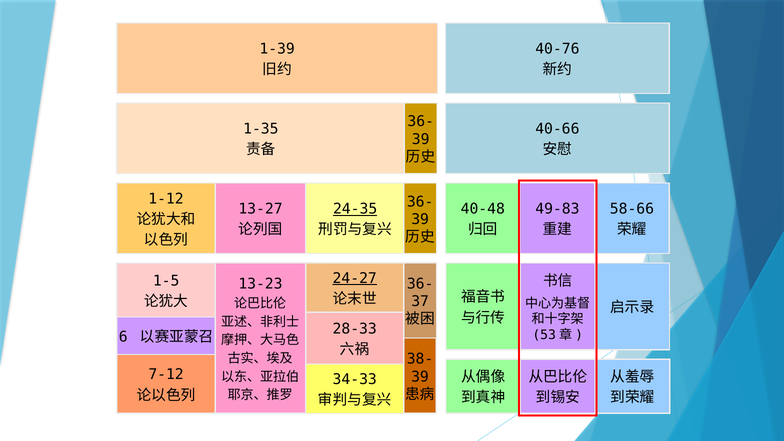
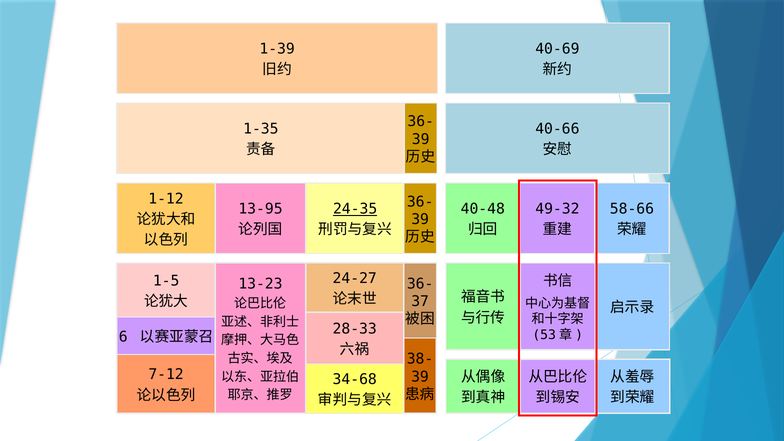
40-76: 40-76 -> 40-69 (557, 49)
13-27: 13-27 -> 13-95 (260, 209)
49-83: 49-83 -> 49-32 (557, 209)
24-27 underline: present -> none (355, 278)
34-33: 34-33 -> 34-68 (355, 379)
